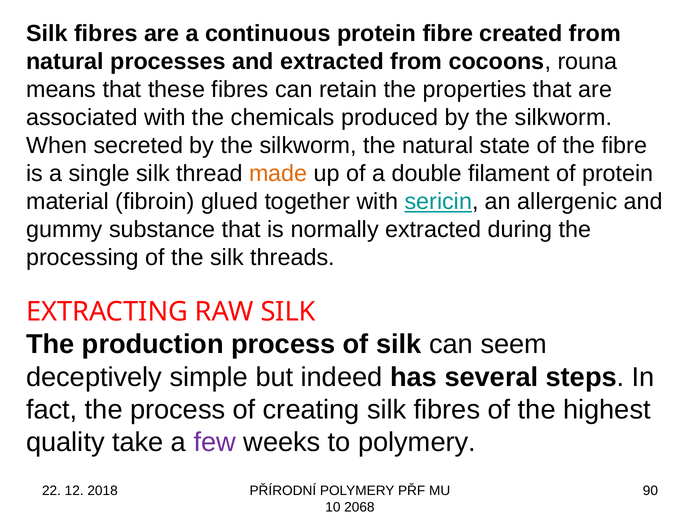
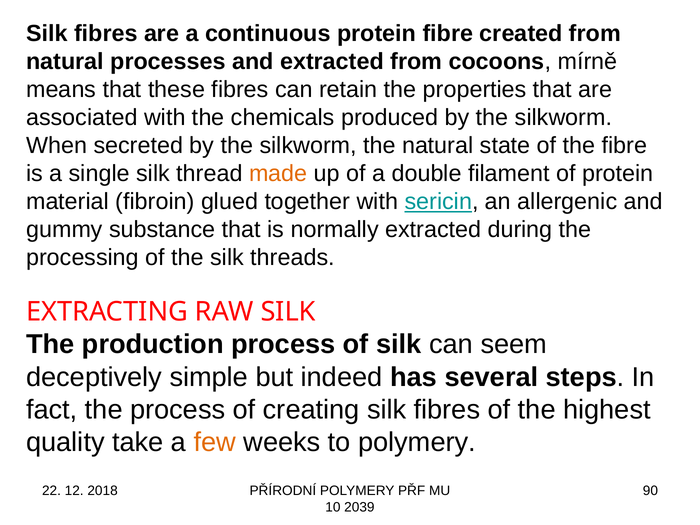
rouna: rouna -> mírně (587, 61)
few colour: purple -> orange (215, 442)
2068: 2068 -> 2039 (359, 507)
